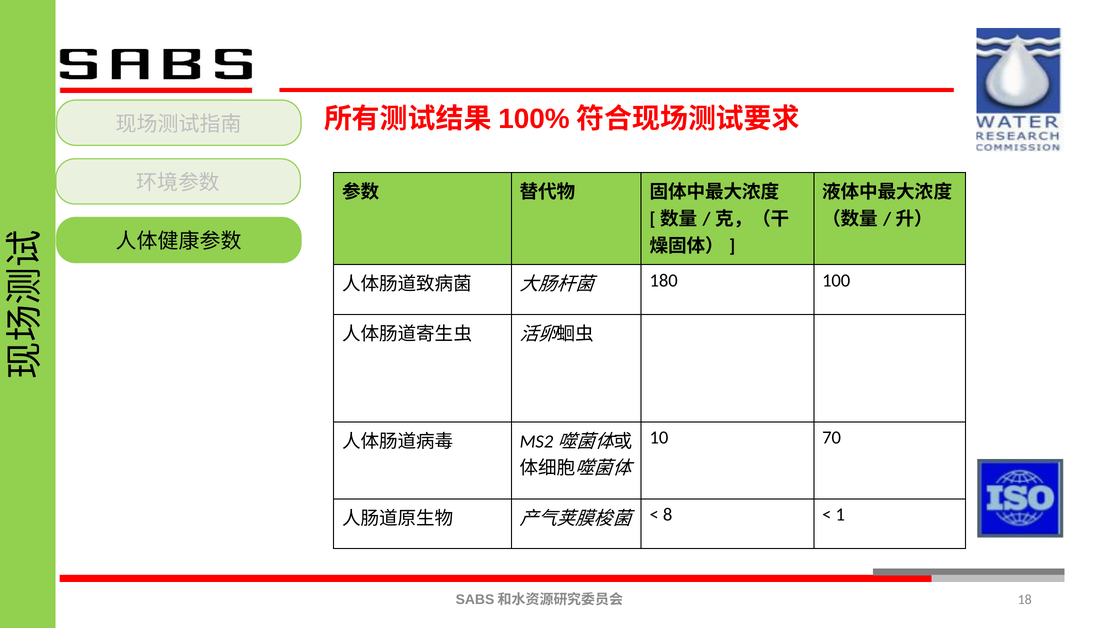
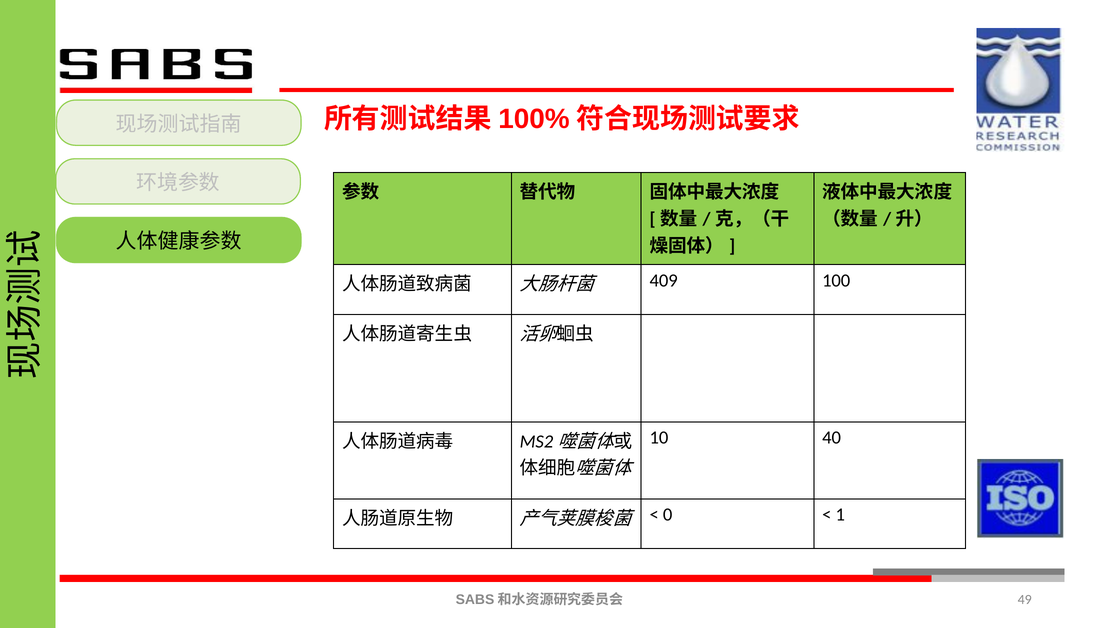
180: 180 -> 409 (664, 281)
70: 70 -> 40 (832, 438)
8: 8 -> 0 (668, 515)
18: 18 -> 49 (1025, 600)
